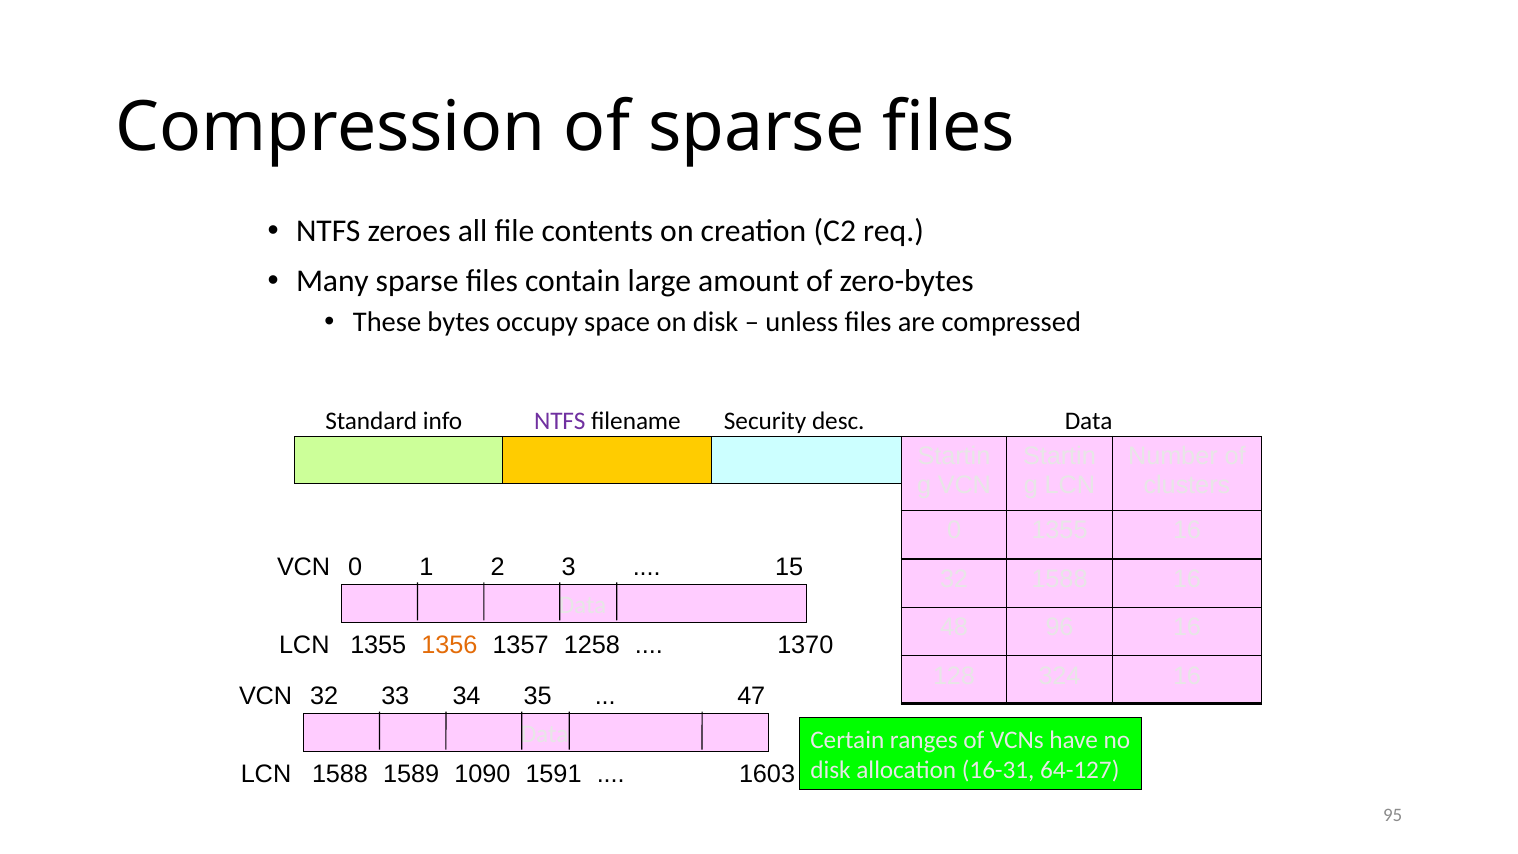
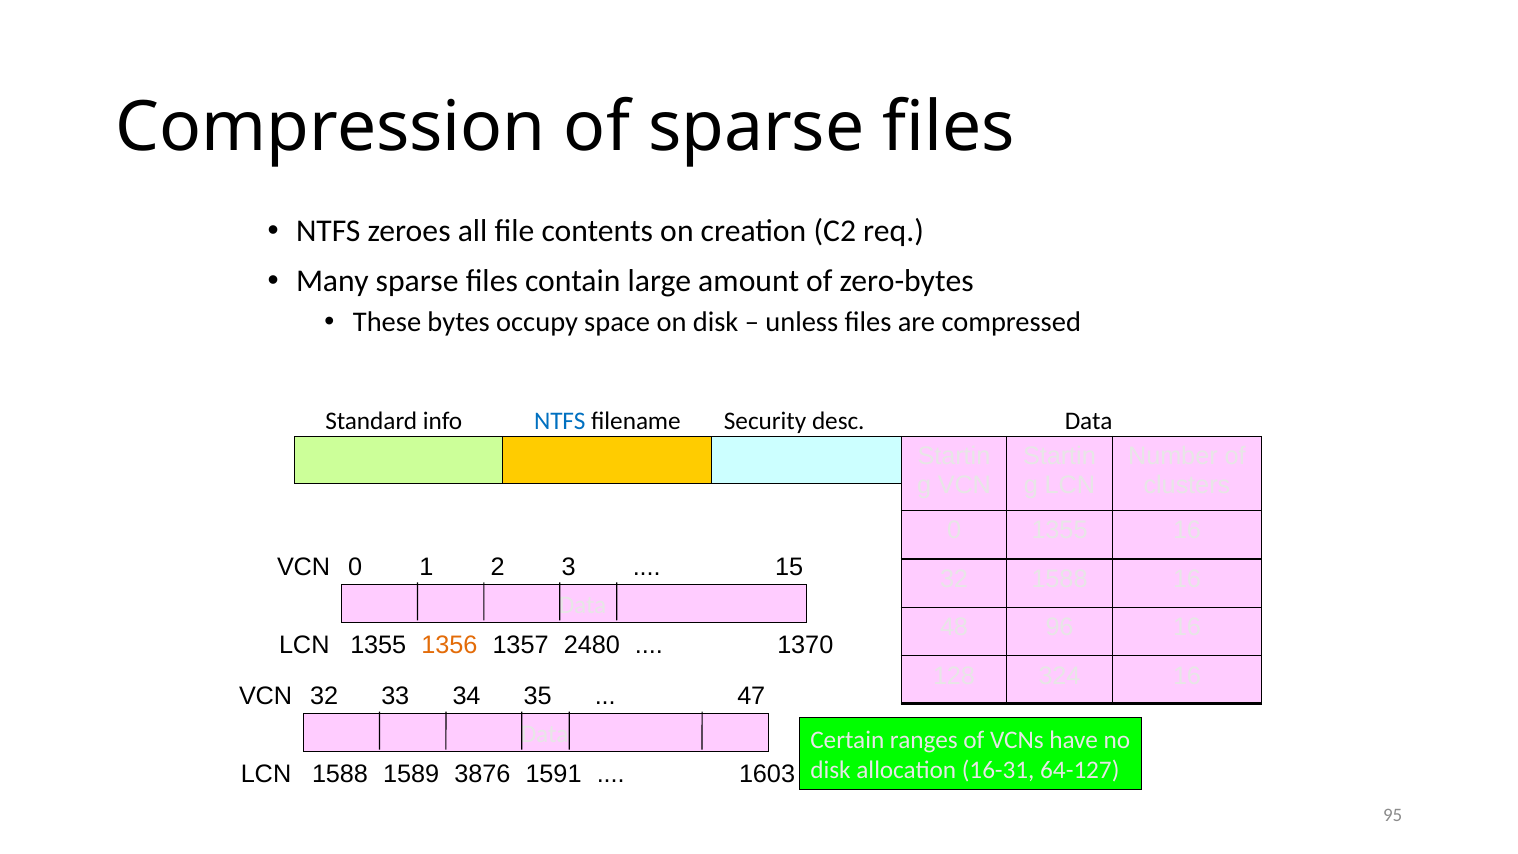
NTFS colour: purple -> blue (560, 421)
1258: 1258 -> 2480 (592, 645)
1090: 1090 -> 3876 (482, 774)
